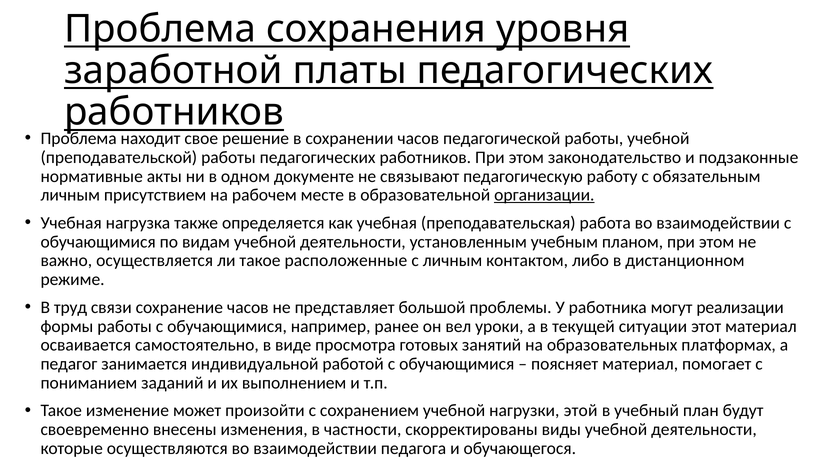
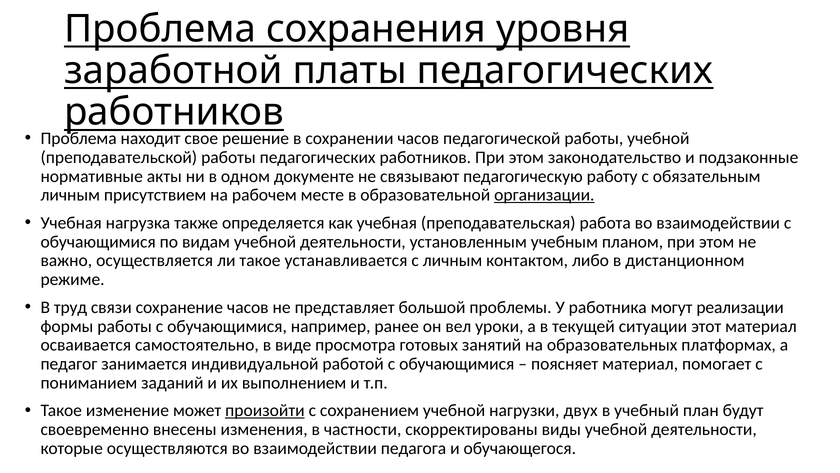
расположенные: расположенные -> устанавливается (346, 260)
произойти underline: none -> present (265, 410)
этой: этой -> двух (581, 410)
